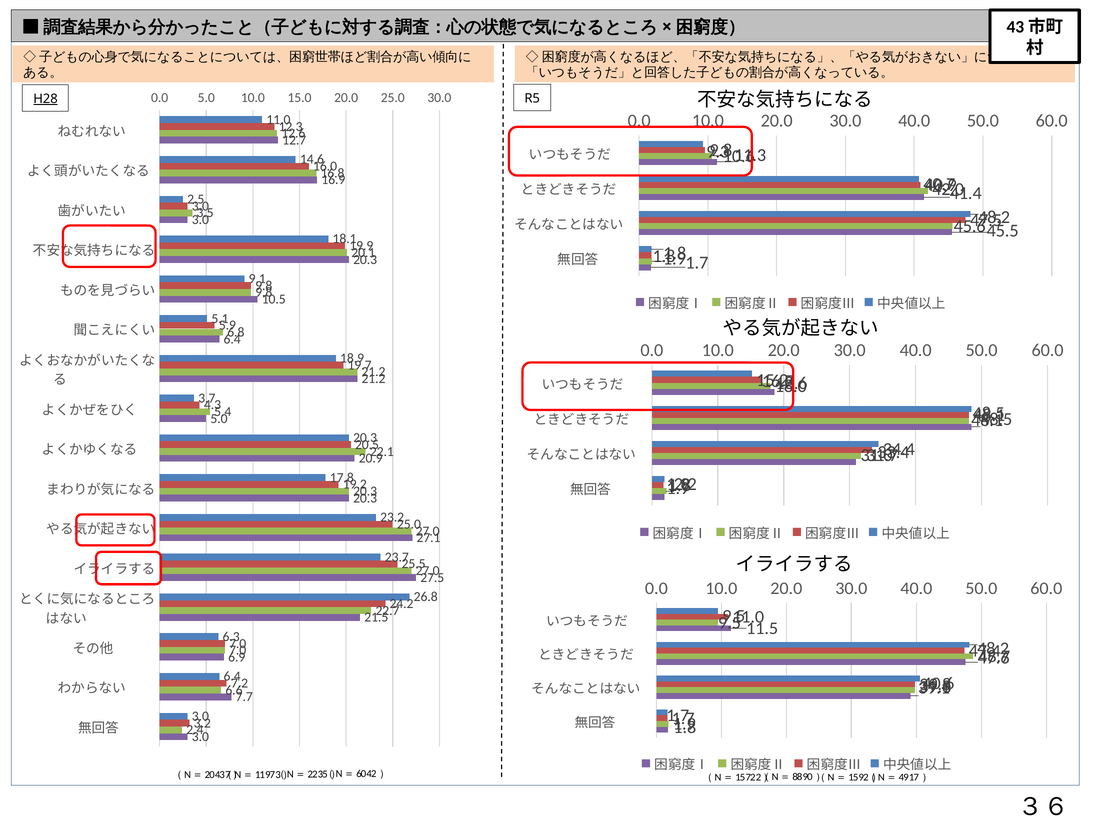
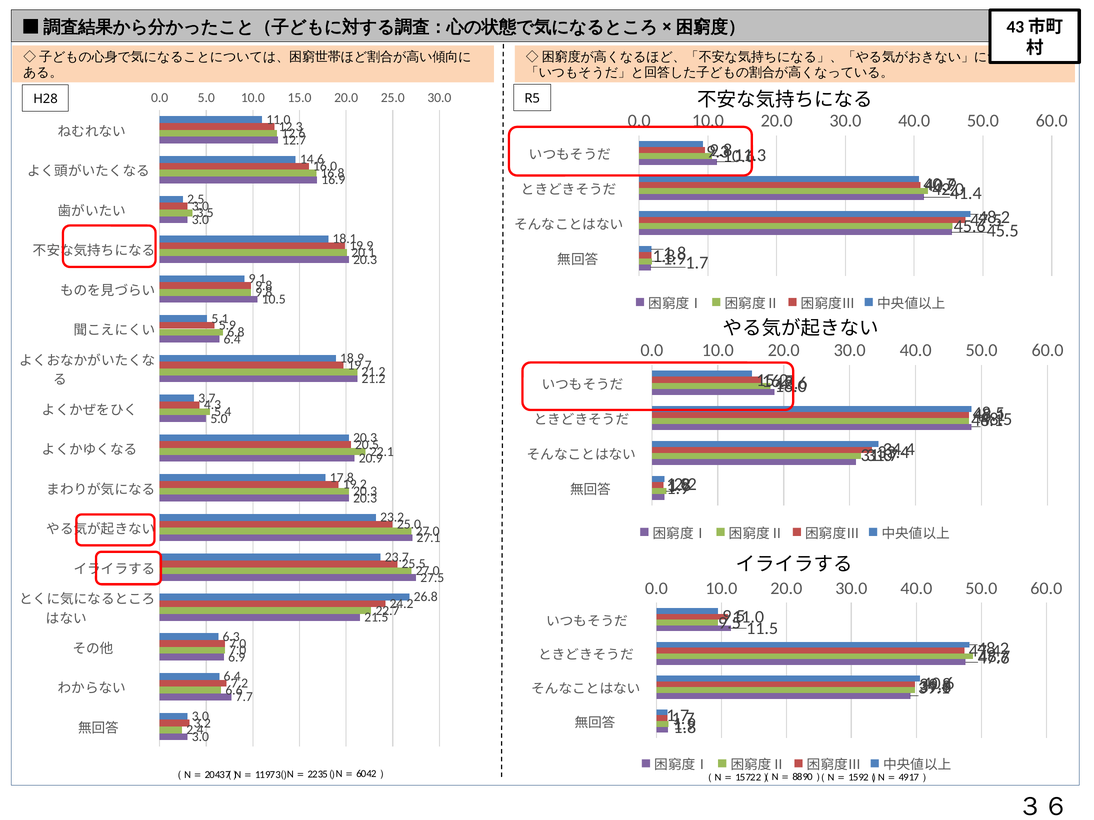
H28 underline: present -> none (45, 99)
